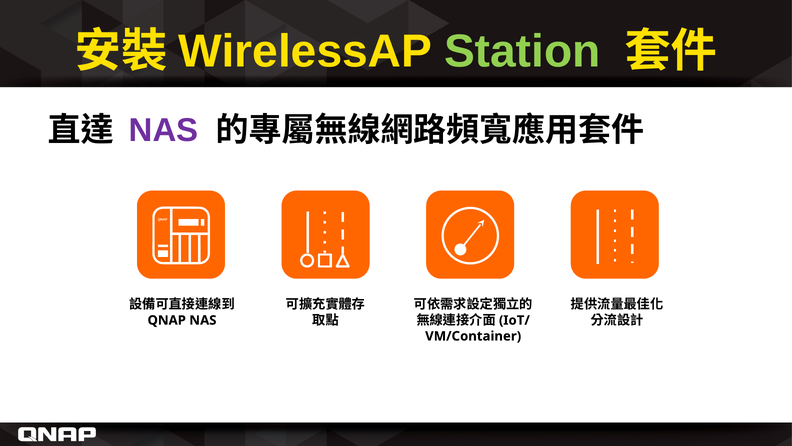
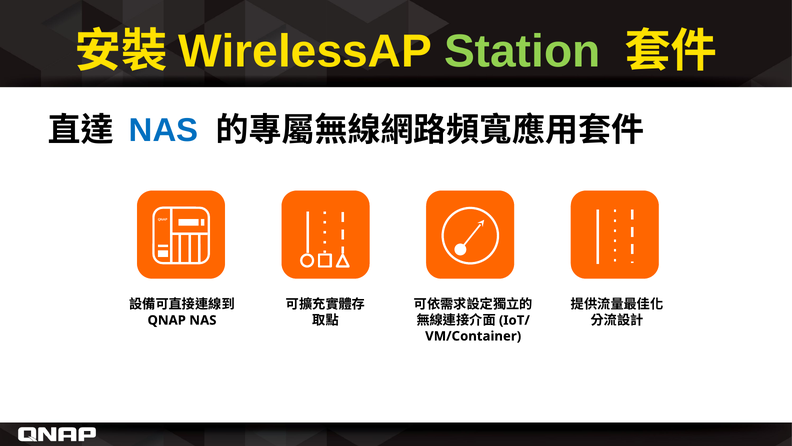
NAS colour: purple -> blue (164, 130)
